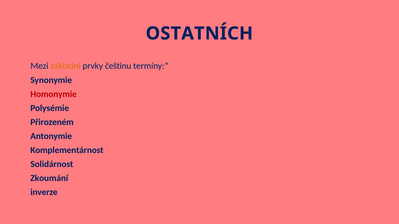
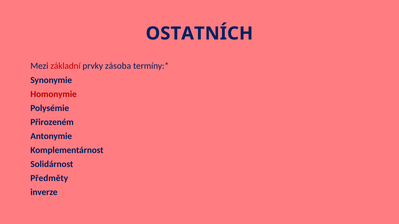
základní colour: orange -> red (65, 66)
češtinu: češtinu -> zásoba (118, 66)
Zkoumání: Zkoumání -> Předměty (49, 178)
